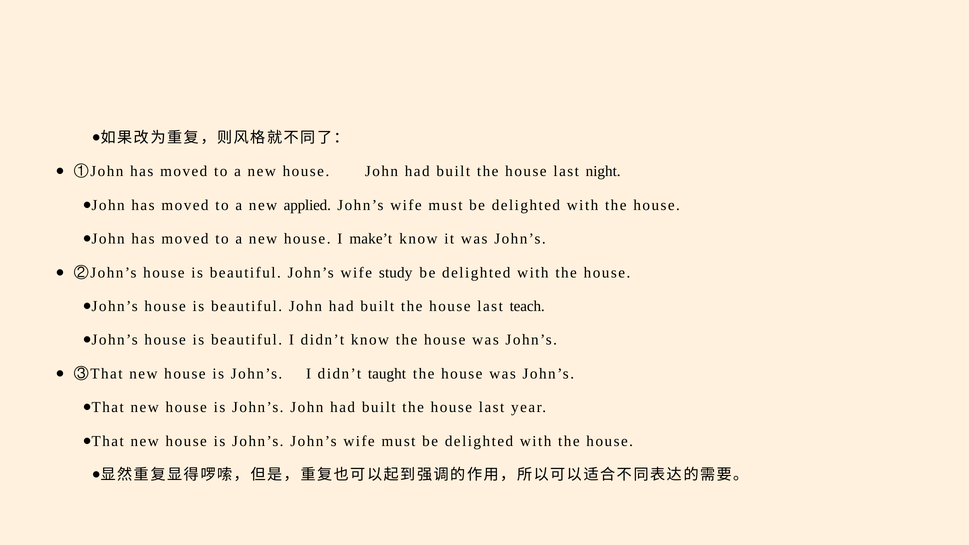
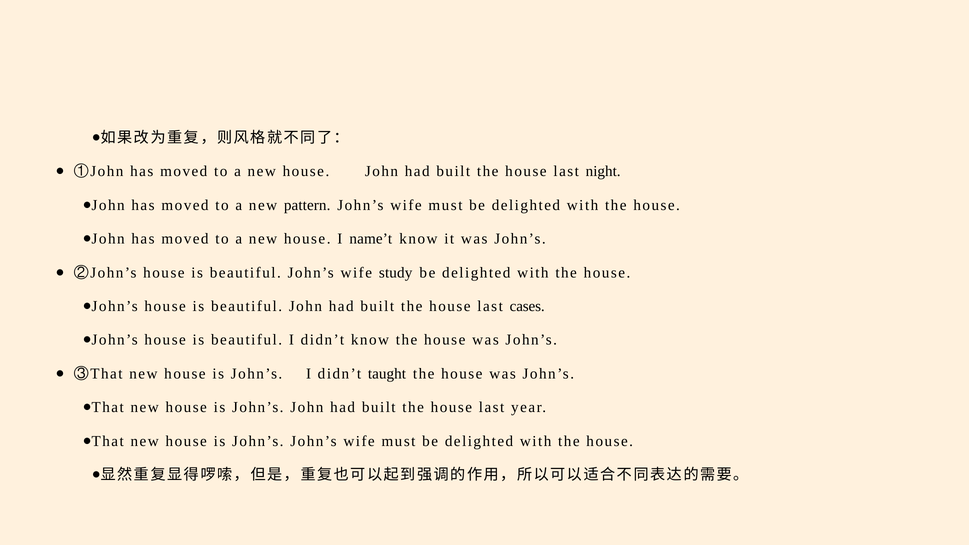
applied: applied -> pattern (307, 205)
make’t: make’t -> name’t (371, 239)
teach: teach -> cases (527, 306)
